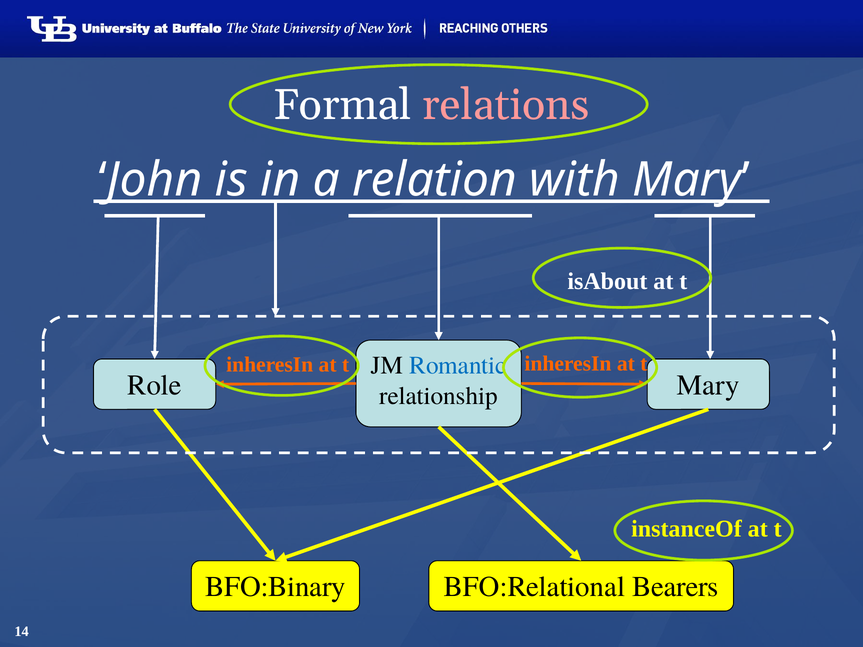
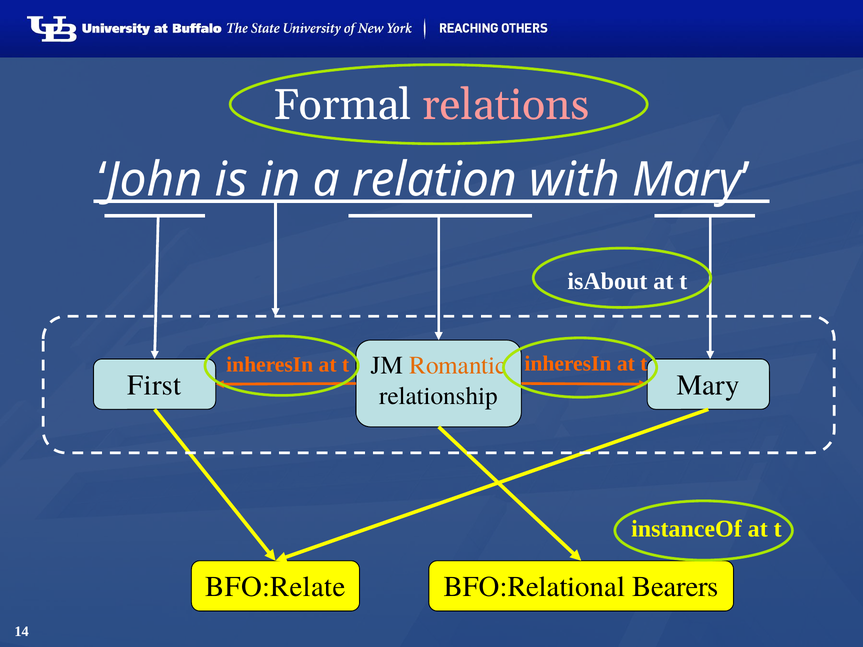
Romantic colour: blue -> orange (458, 366)
Role: Role -> First (154, 385)
BFO:Binary: BFO:Binary -> BFO:Relate (275, 587)
